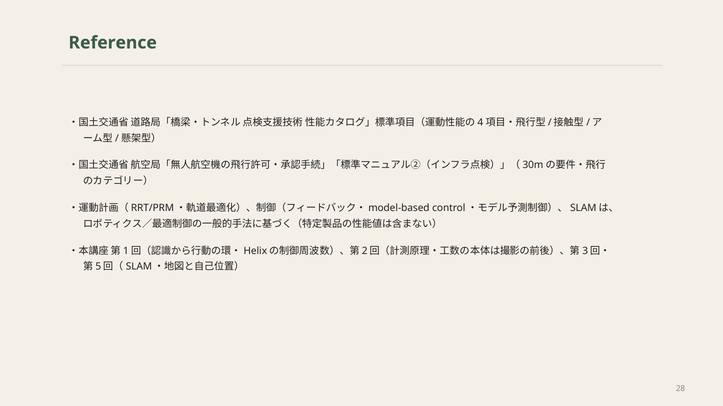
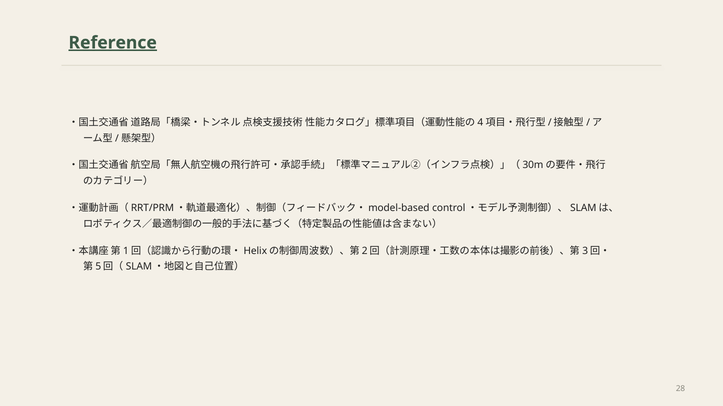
Reference underline: none -> present (113, 43)
